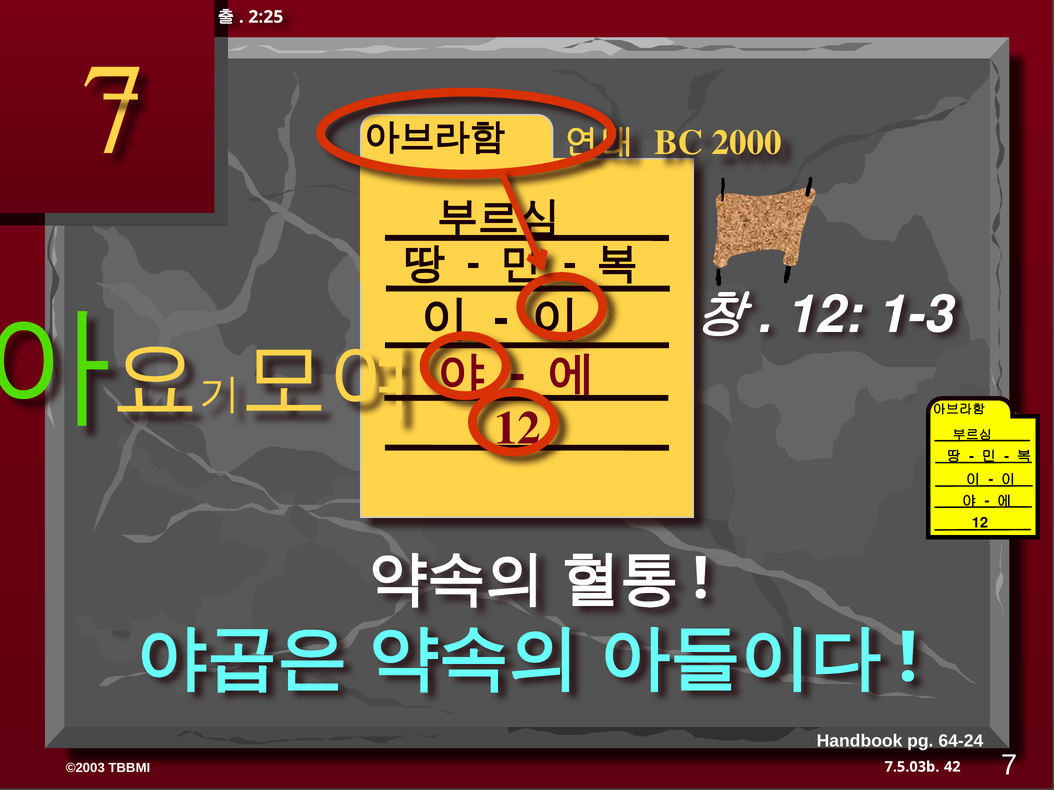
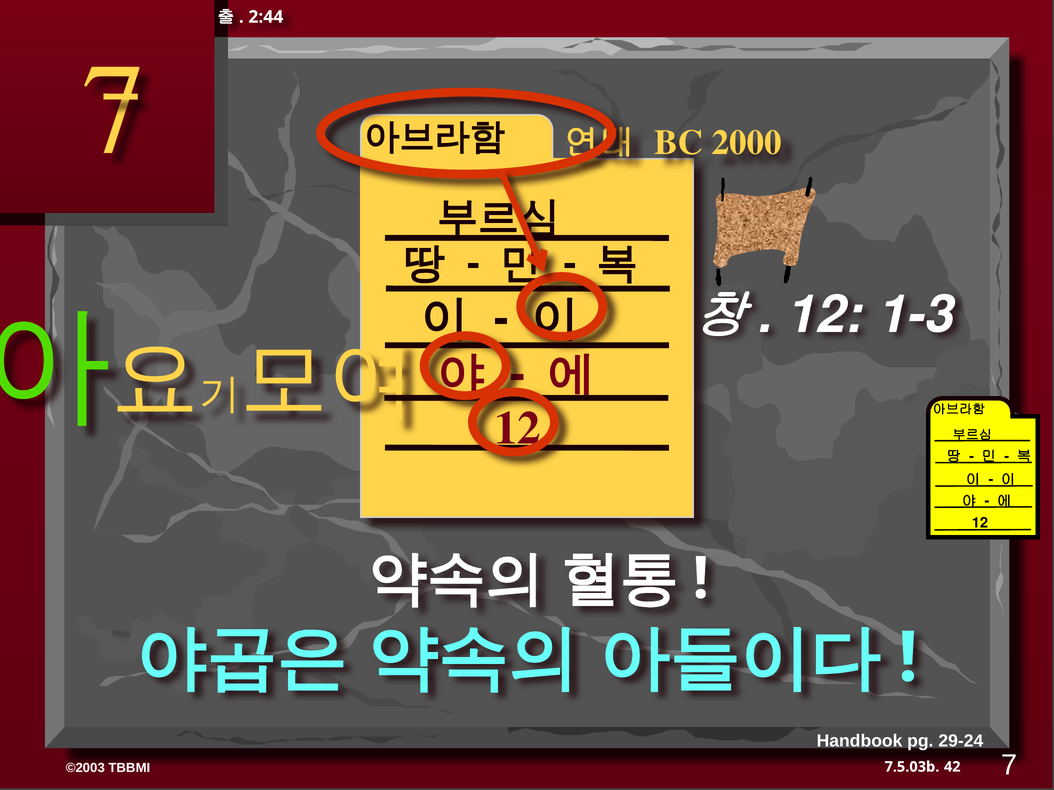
2:25: 2:25 -> 2:44 (266, 17)
64-24: 64-24 -> 29-24 (961, 741)
